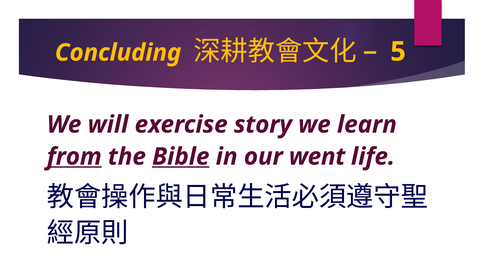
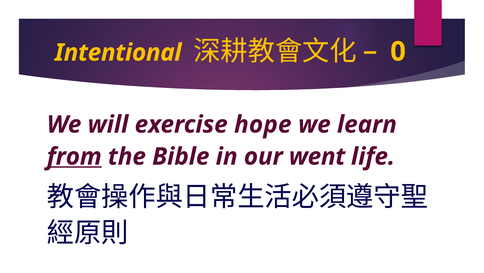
Concluding: Concluding -> Intentional (118, 52)
5: 5 -> 0 (398, 51)
story: story -> hope (263, 124)
Bible underline: present -> none (181, 156)
